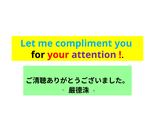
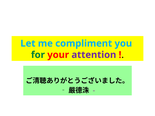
for colour: black -> green (38, 55)
